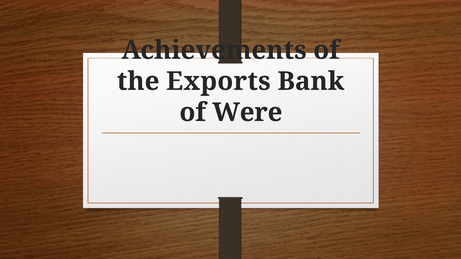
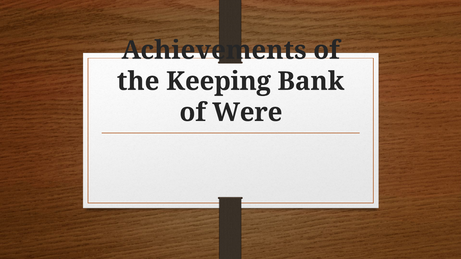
Exports: Exports -> Keeping (219, 81)
